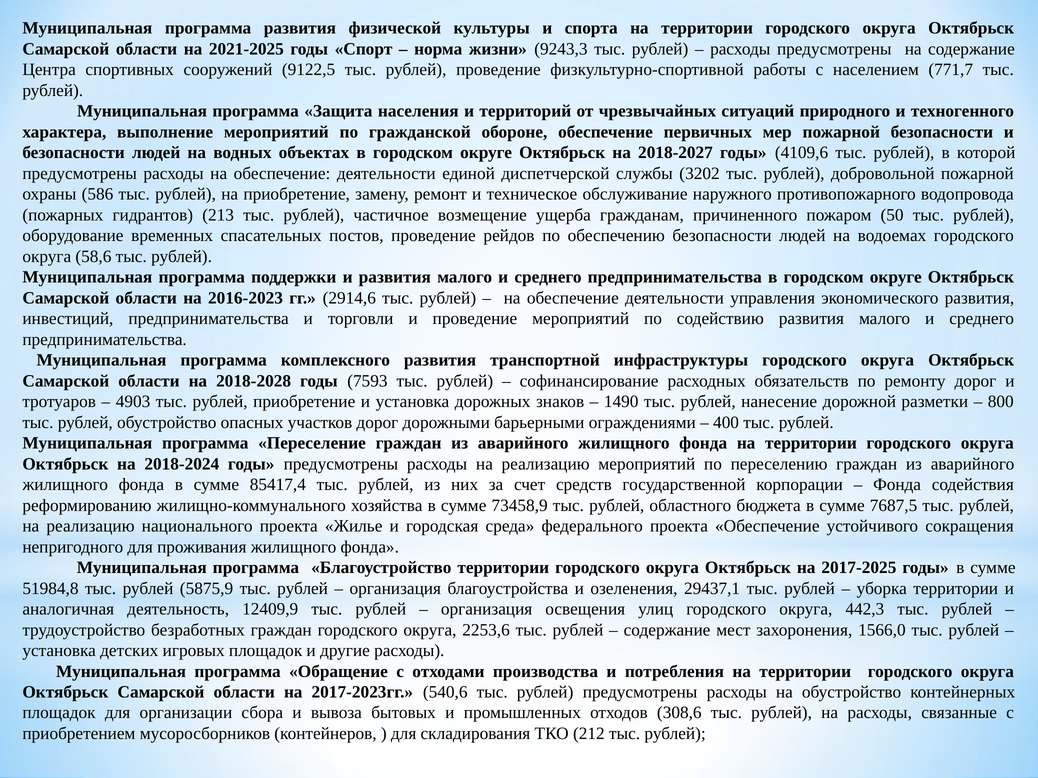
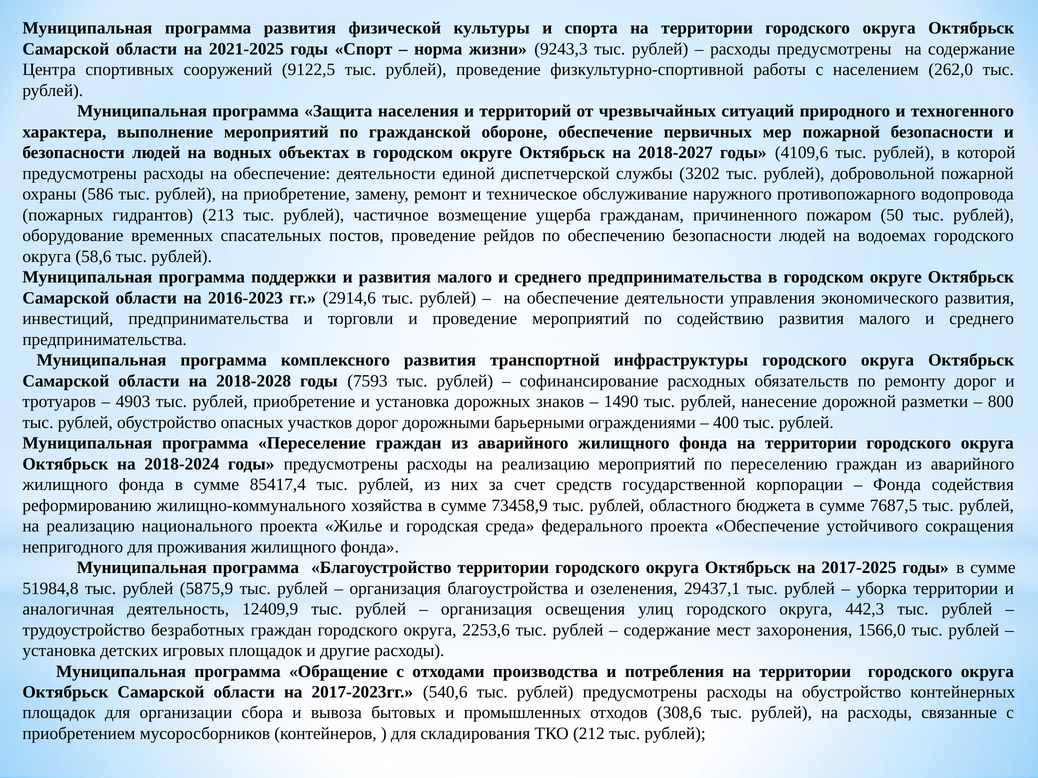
771,7: 771,7 -> 262,0 (951, 70)
